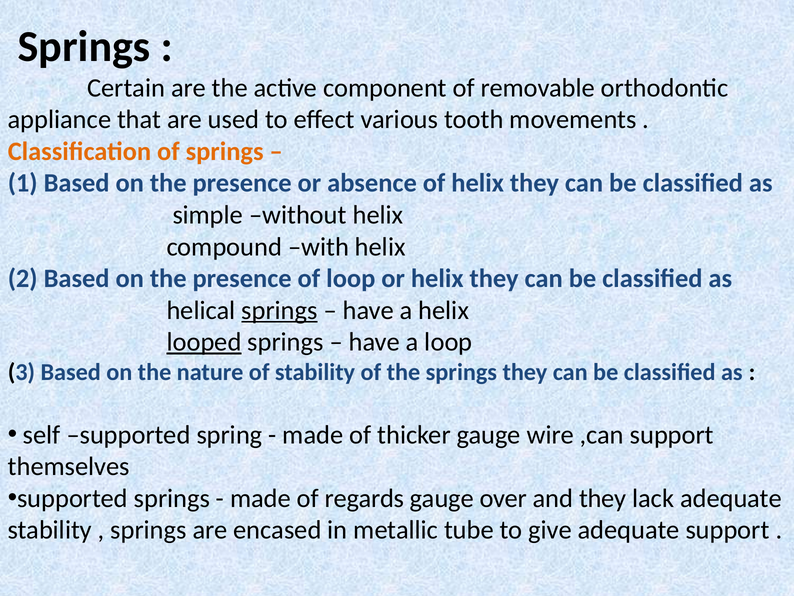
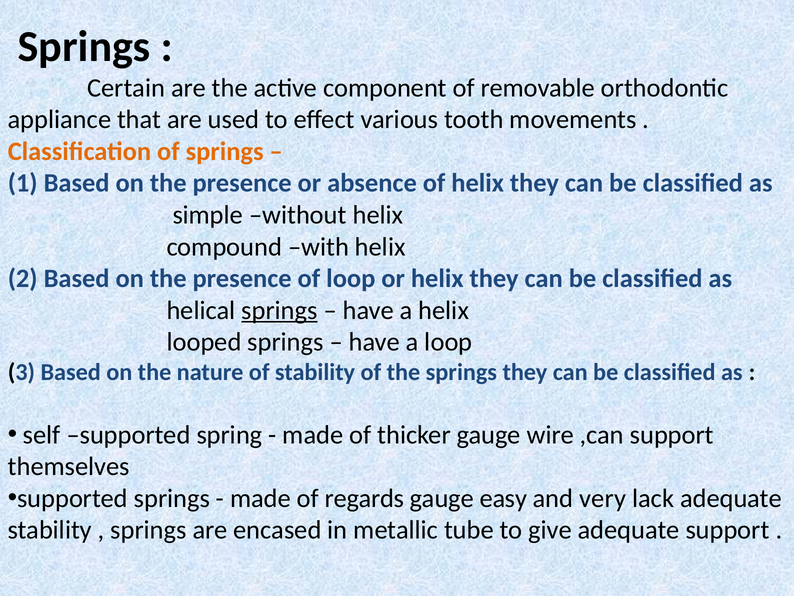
looped underline: present -> none (204, 342)
over: over -> easy (503, 498)
and they: they -> very (603, 498)
